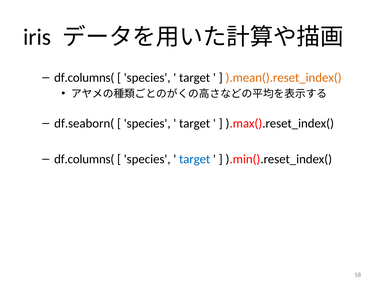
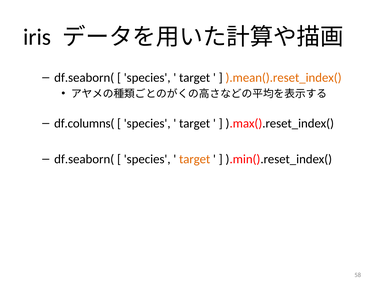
df.columns(: df.columns( -> df.seaborn( (84, 78)
df.seaborn(: df.seaborn( -> df.columns( (84, 123)
df.columns(: df.columns( -> df.seaborn( (84, 159)
target colour: blue -> orange (195, 159)
